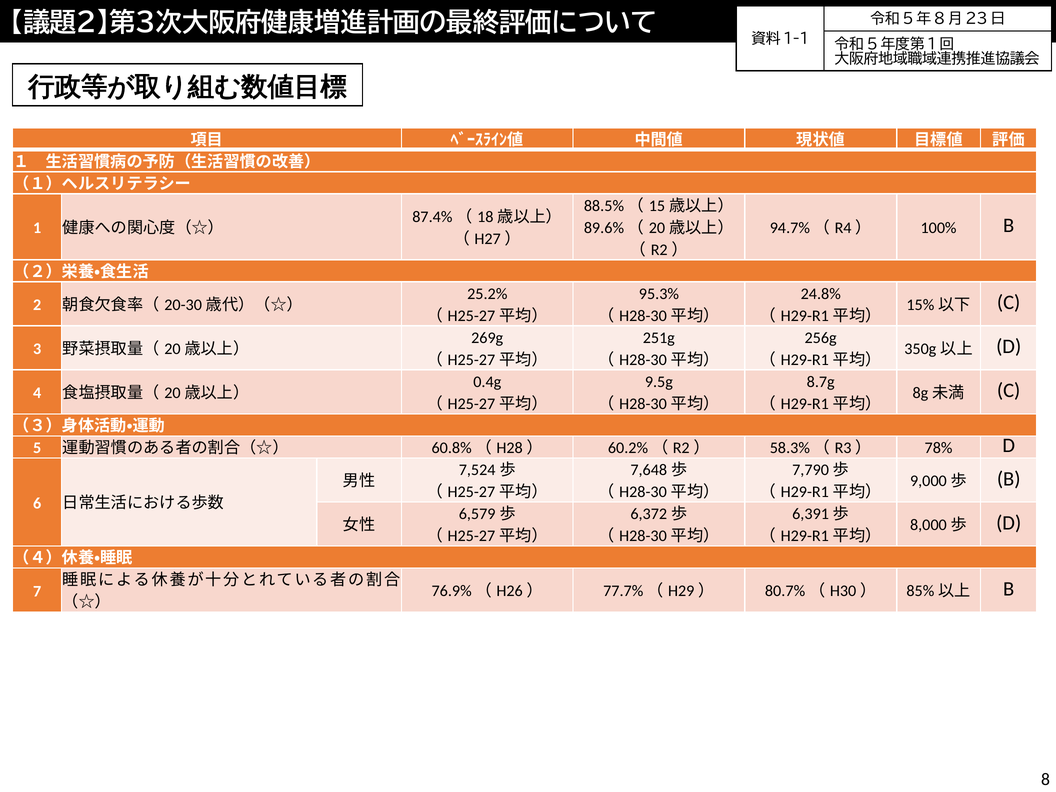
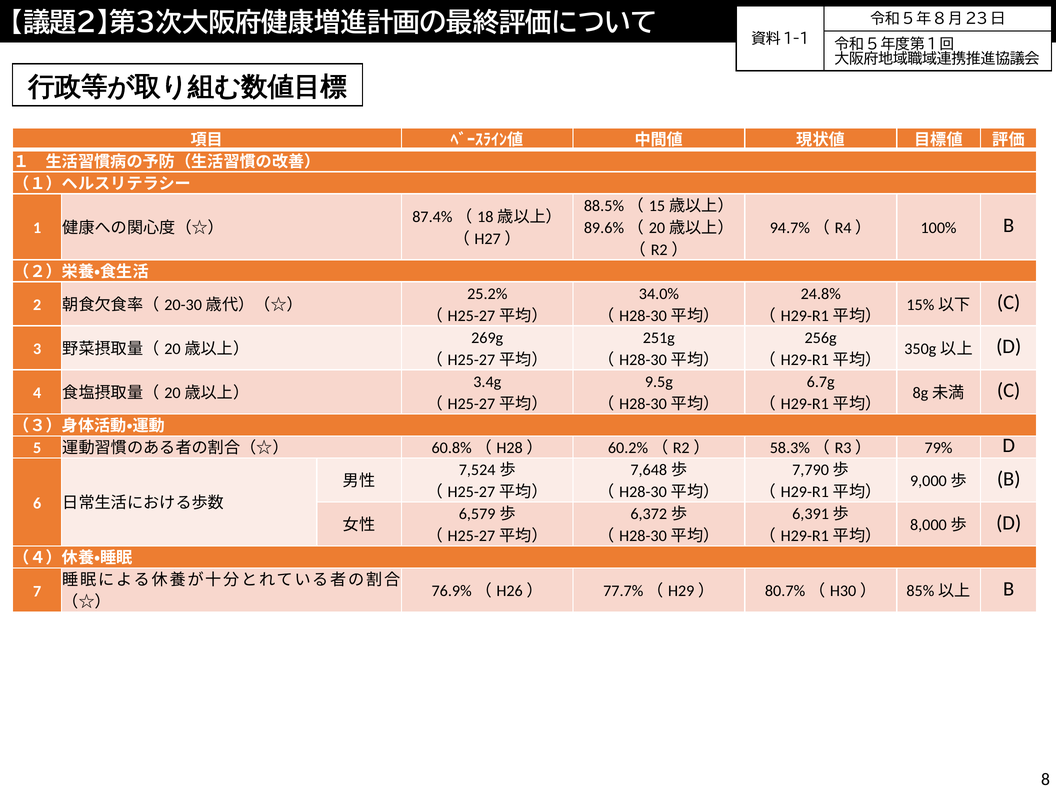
95.3%: 95.3% -> 34.0% (659, 294)
0.4g: 0.4g -> 3.4g (487, 382)
8.7g: 8.7g -> 6.7g (821, 382)
78%: 78% -> 79% (939, 448)
